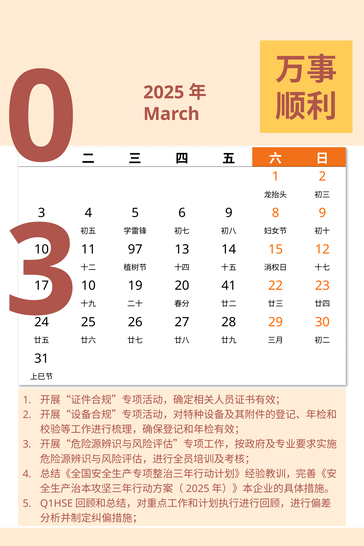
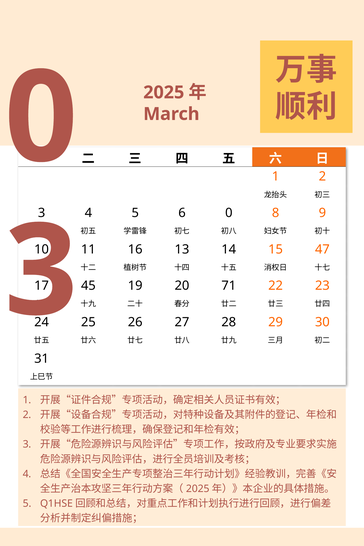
6 9: 9 -> 0 (229, 213)
97: 97 -> 16 (135, 249)
12: 12 -> 47 (322, 249)
10: 10 -> 45 (88, 286)
41: 41 -> 71 (229, 286)
